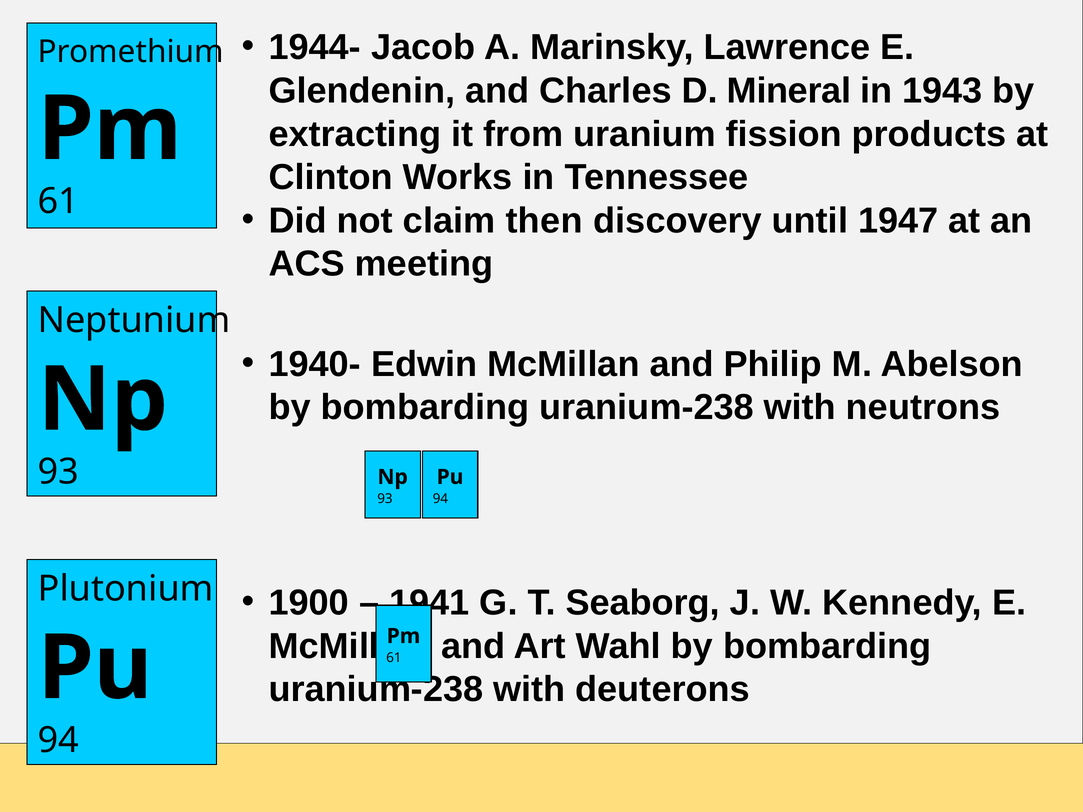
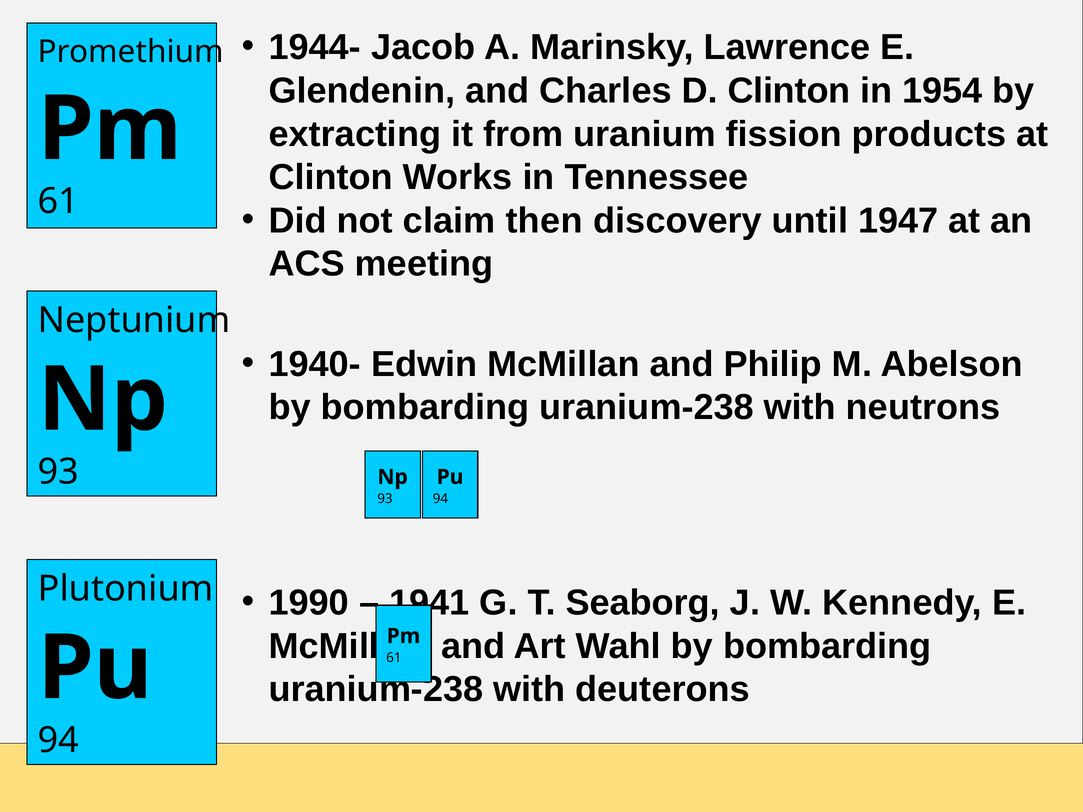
D Mineral: Mineral -> Clinton (789, 91)
1943: 1943 -> 1954 (942, 91)
1900: 1900 -> 1990 (309, 603)
